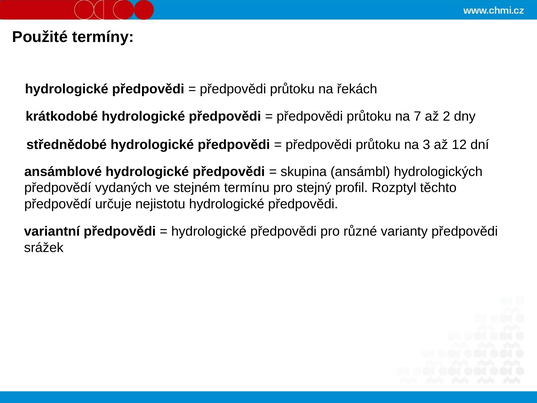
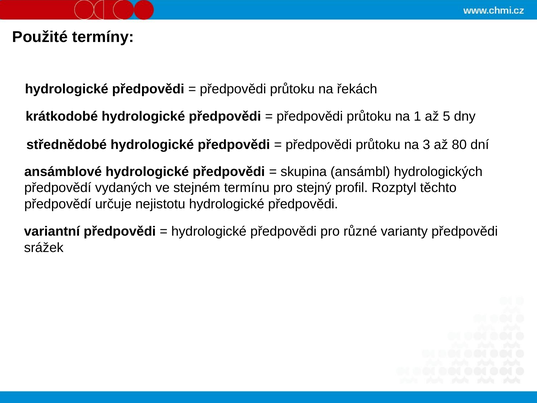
7: 7 -> 1 (417, 116)
2: 2 -> 5 (447, 116)
12: 12 -> 80 (459, 145)
